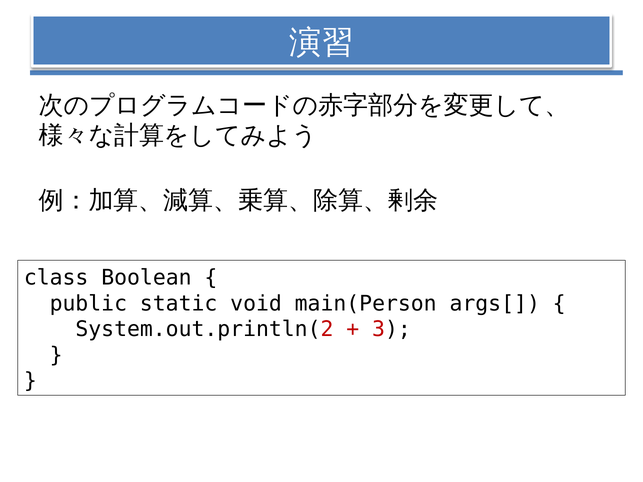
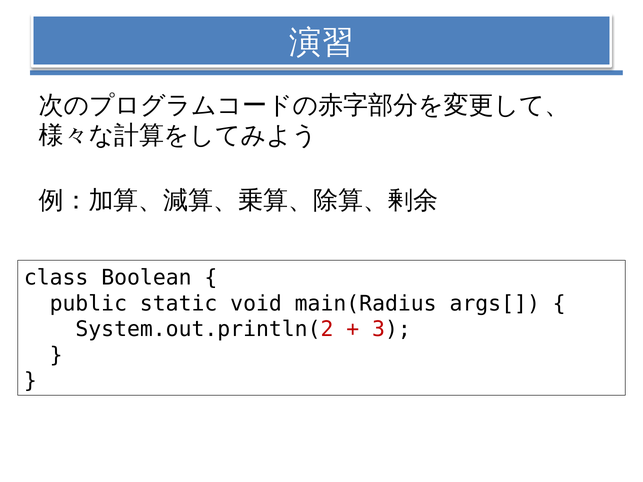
main(Person: main(Person -> main(Radius (366, 304)
